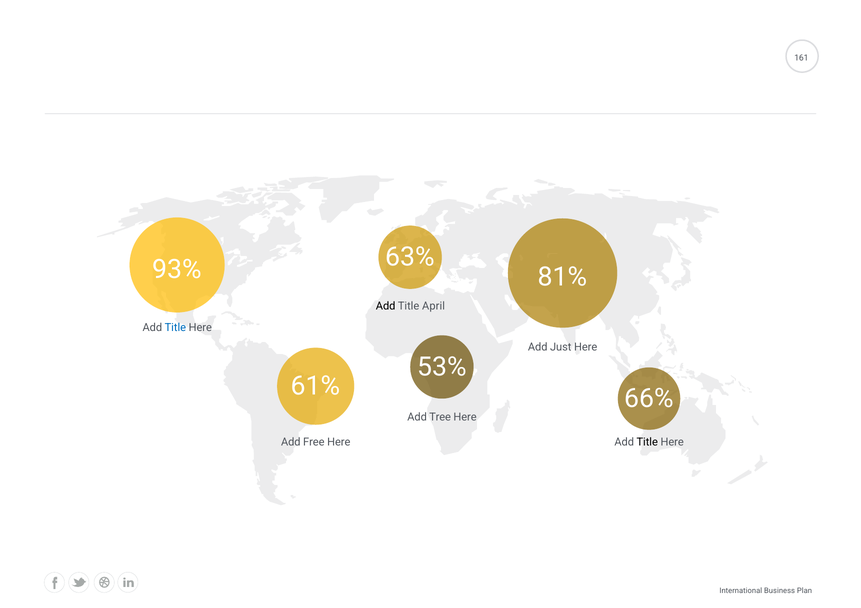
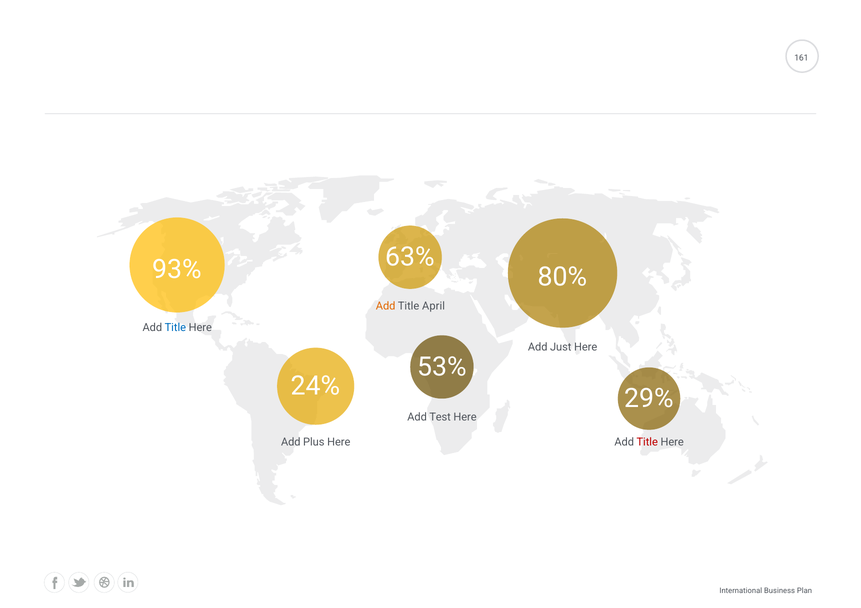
81%: 81% -> 80% (562, 277)
Add colour: black -> orange (386, 306)
61%: 61% -> 24% (316, 386)
66%: 66% -> 29% (649, 399)
Tree: Tree -> Test (440, 418)
Free: Free -> Plus (314, 443)
Title colour: black -> red (647, 443)
